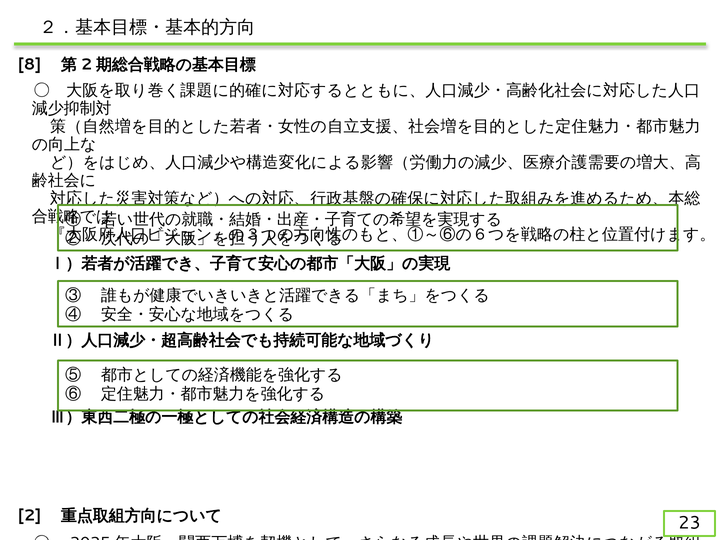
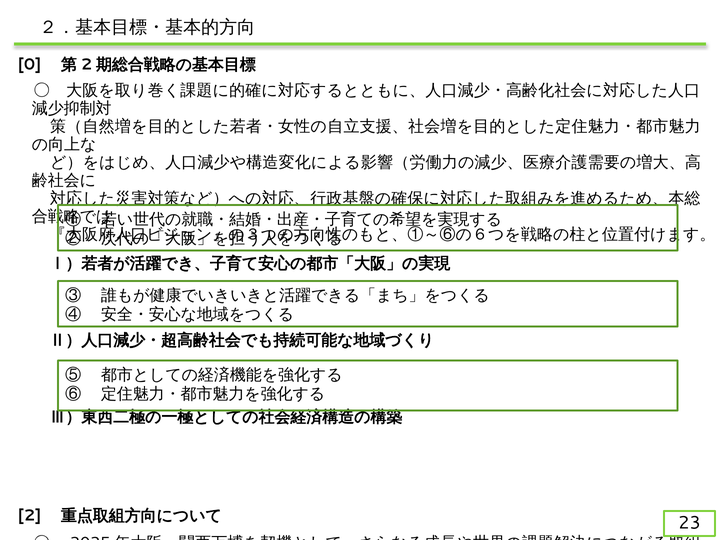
8: 8 -> 0 (29, 65)
